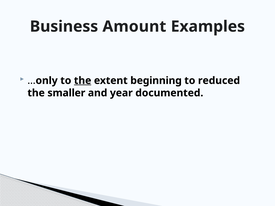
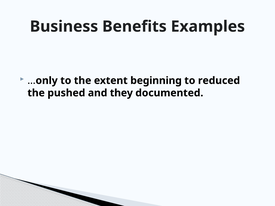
Amount: Amount -> Benefits (134, 27)
the underline: present -> none (83, 81)
smaller: smaller -> pushed (66, 93)
year: year -> they (121, 93)
